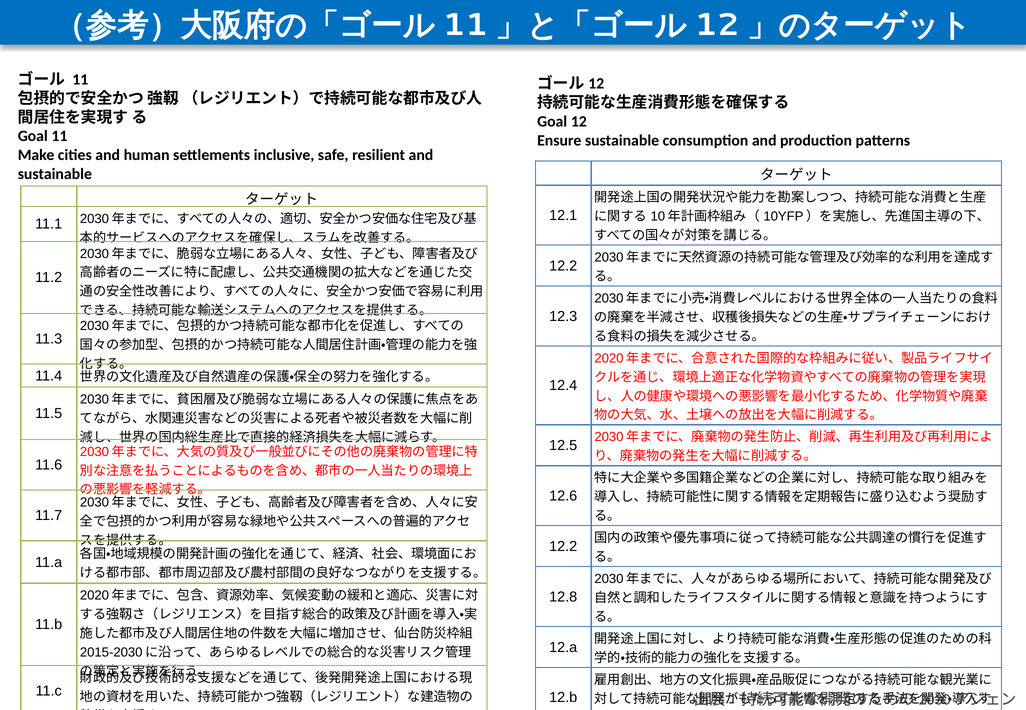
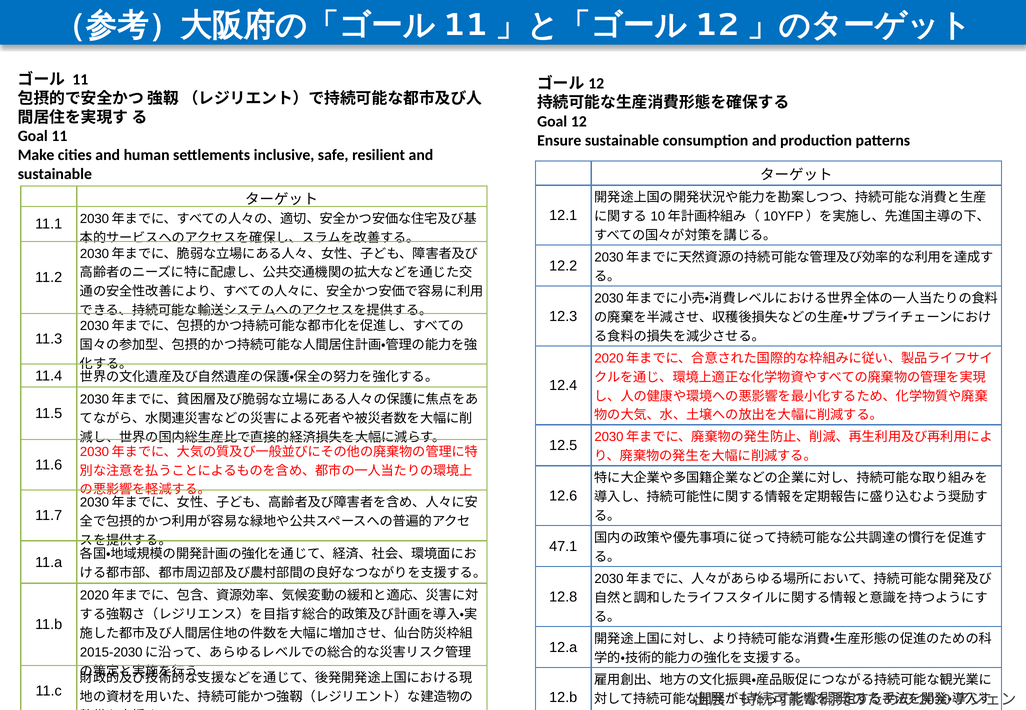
12.2: 12.2 -> 47.1 (563, 547)
